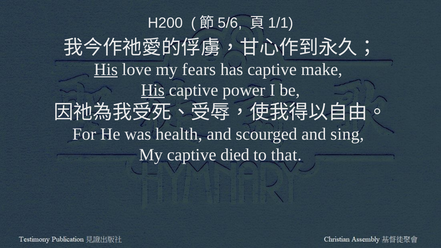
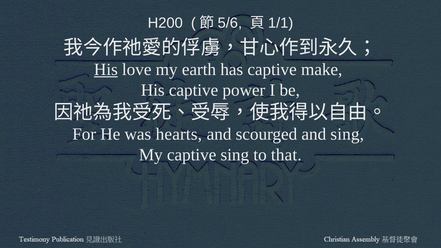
fears: fears -> earth (199, 70)
His underline: present -> none (153, 90)
health: health -> hearts (179, 134)
captive died: died -> sing (235, 155)
